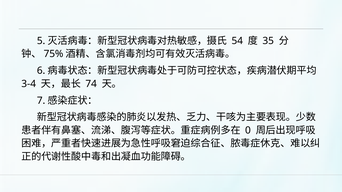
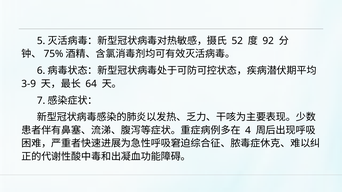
54: 54 -> 52 (237, 41)
35: 35 -> 92 (268, 41)
3-4: 3-4 -> 3-9 (29, 84)
74: 74 -> 64 (91, 84)
0: 0 -> 4 (248, 131)
